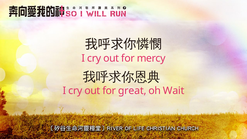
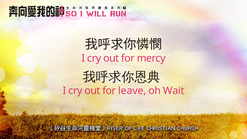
great: great -> leave (132, 91)
